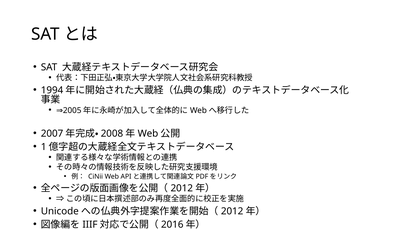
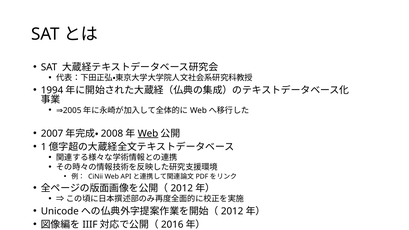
Web underline: none -> present (148, 134)
